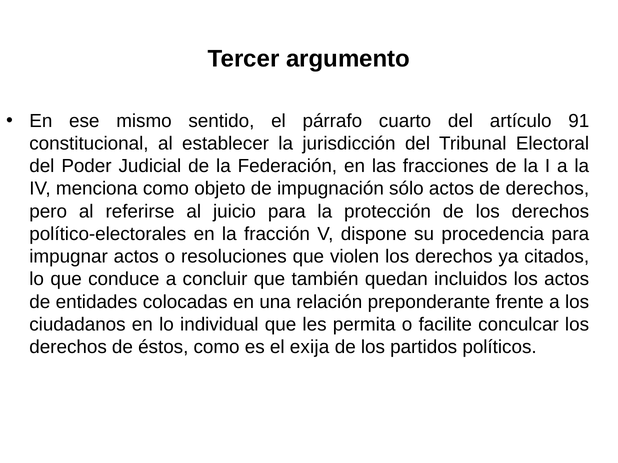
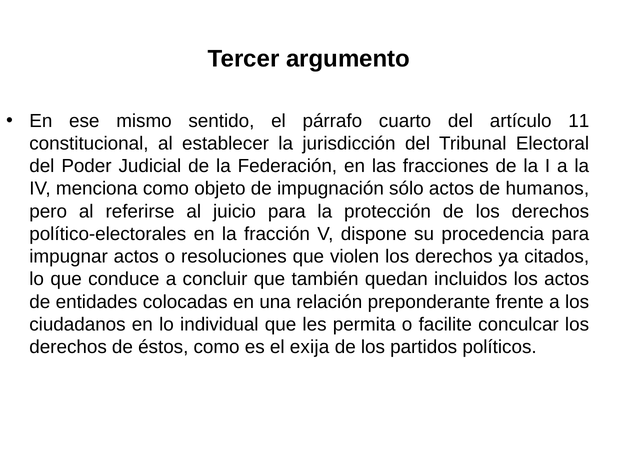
91: 91 -> 11 (579, 121)
de derechos: derechos -> humanos (547, 189)
